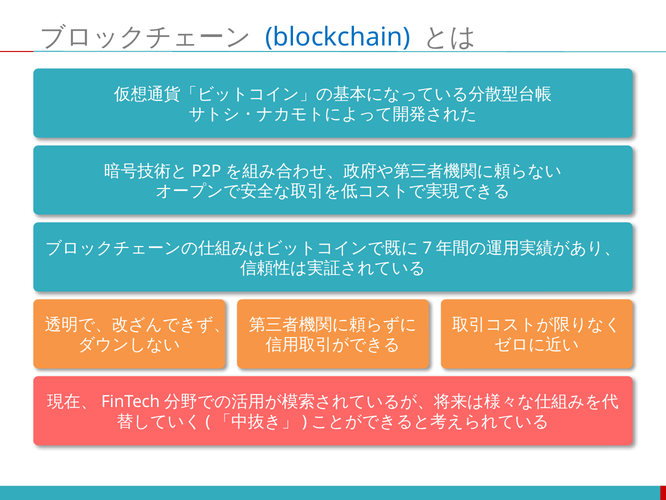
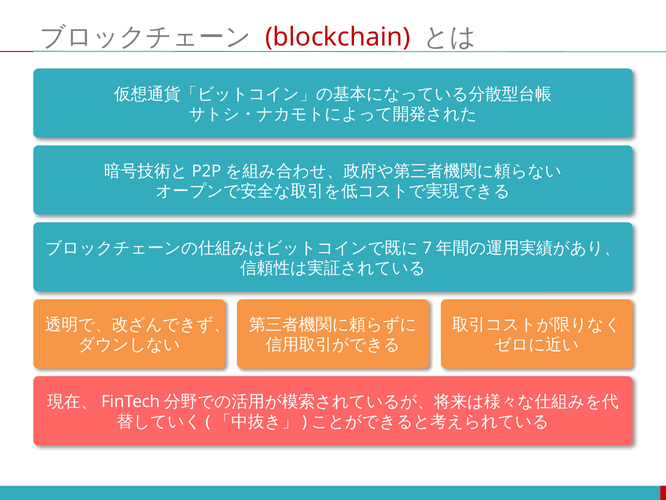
blockchain colour: blue -> red (338, 37)
